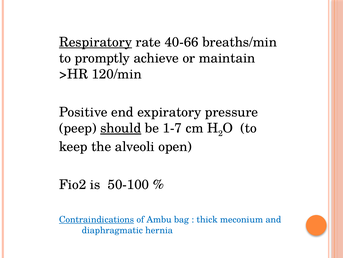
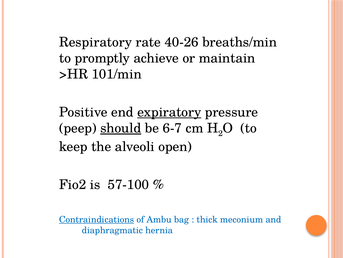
Respiratory underline: present -> none (96, 42)
40-66: 40-66 -> 40-26 (182, 42)
120/min: 120/min -> 101/min (117, 74)
expiratory underline: none -> present (169, 112)
1-7: 1-7 -> 6-7 (172, 128)
50-100: 50-100 -> 57-100 (128, 184)
